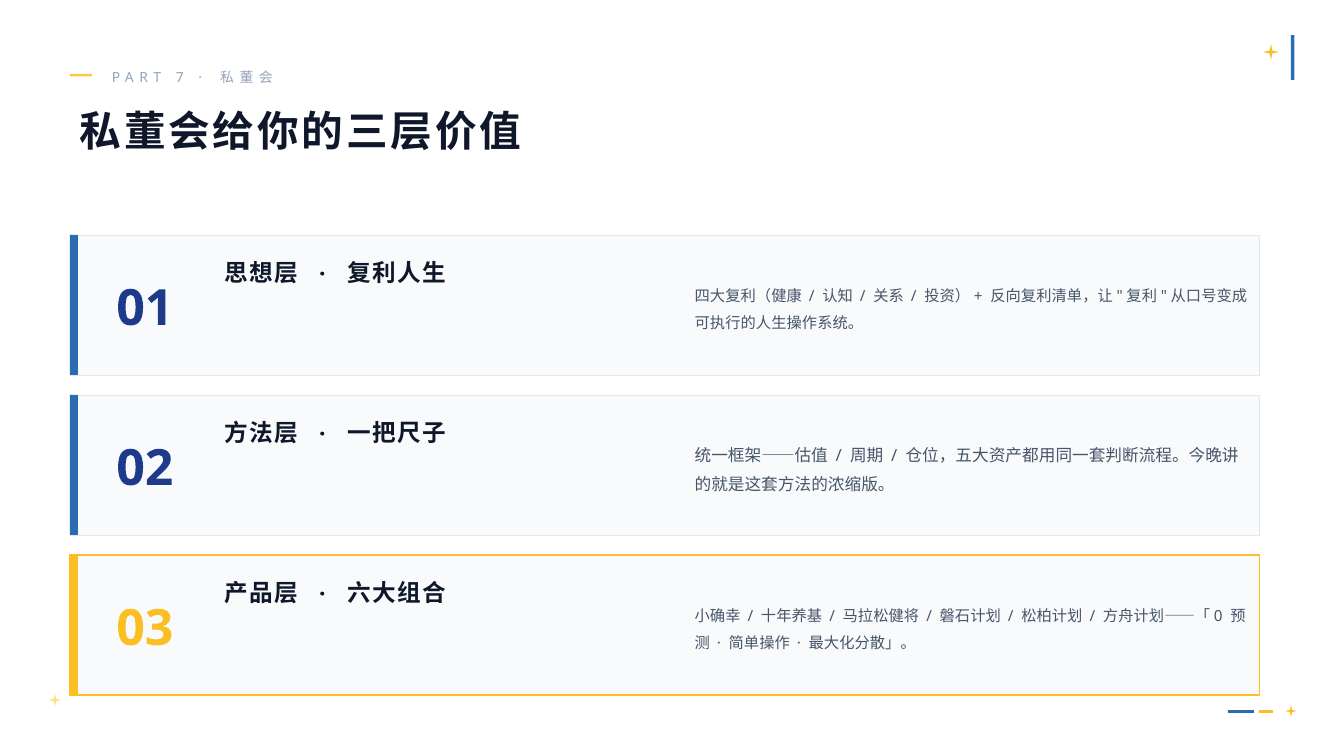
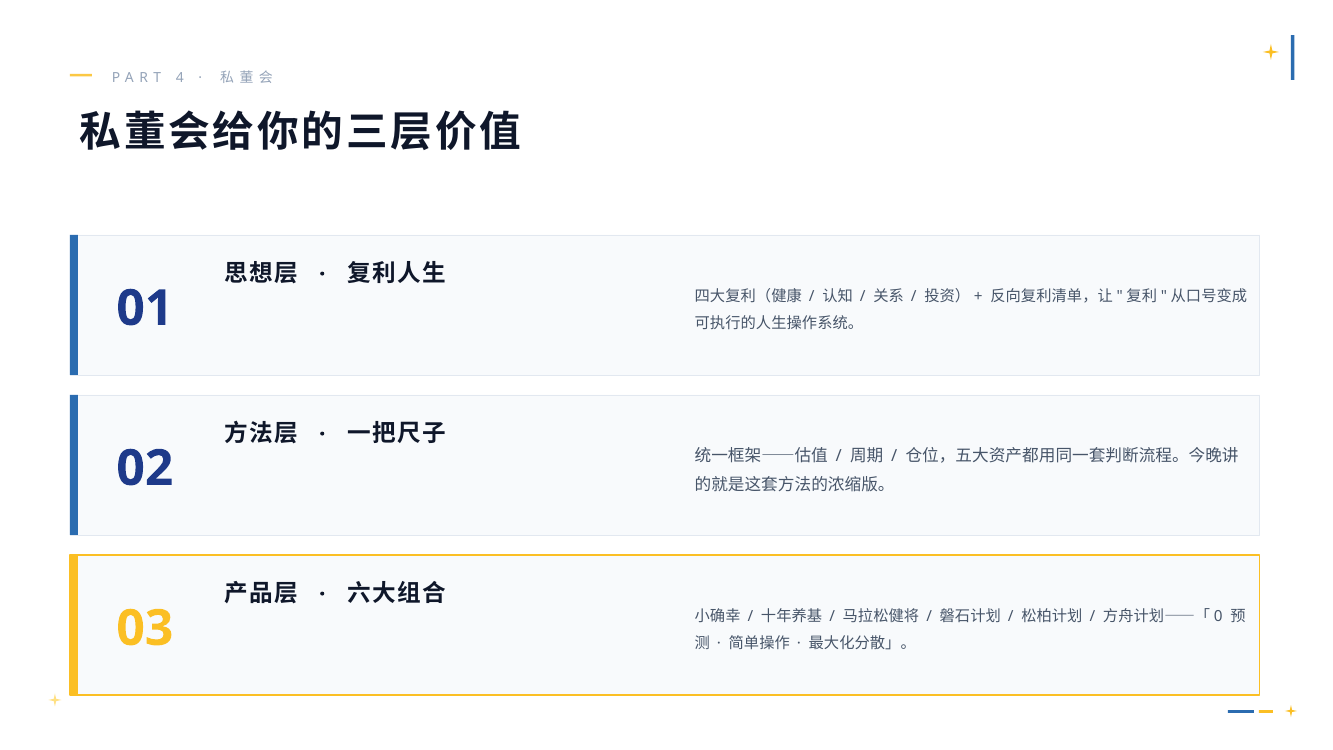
7: 7 -> 4 (180, 78)
